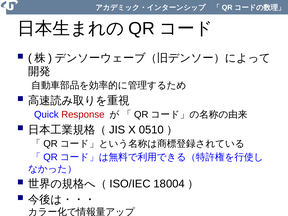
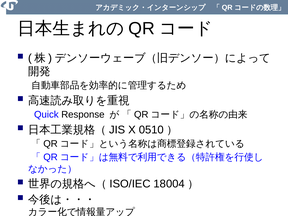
Response colour: red -> black (83, 115)
